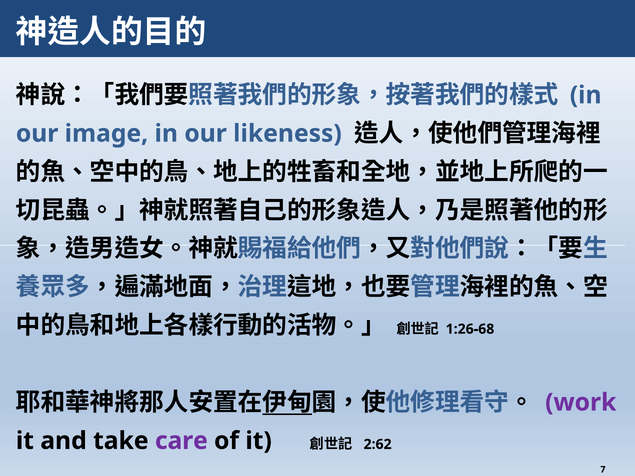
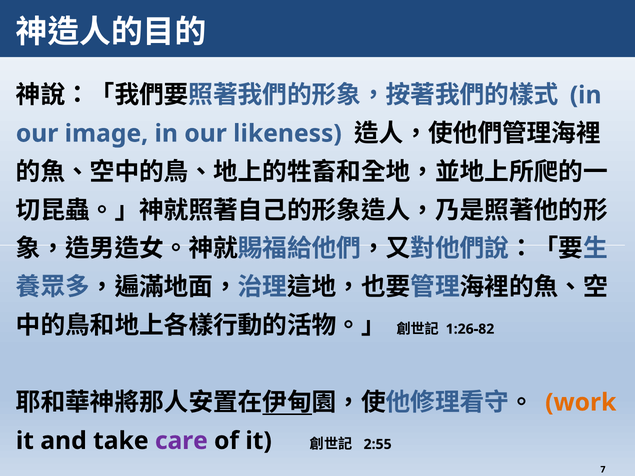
1:26-68: 1:26-68 -> 1:26-82 (470, 329)
work colour: purple -> orange (581, 403)
2:62: 2:62 -> 2:55 (378, 445)
